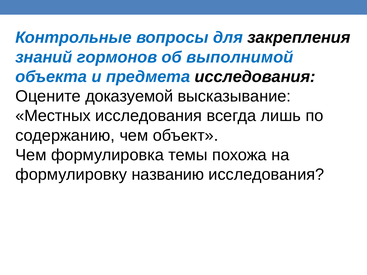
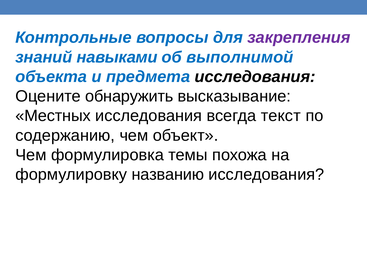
закрепления colour: black -> purple (299, 38)
гормонов: гормонов -> навыками (117, 57)
доказуемой: доказуемой -> обнаружить (129, 96)
лишь: лишь -> текст (281, 116)
